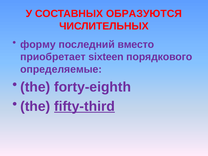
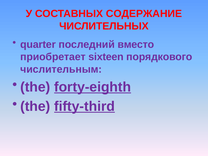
ОБРАЗУЮТСЯ: ОБРАЗУЮТСЯ -> СОДЕРЖАНИЕ (144, 14)
форму: форму -> quarter (38, 44)
определяемые: определяемые -> числительным (61, 69)
forty-eighth underline: none -> present (93, 87)
